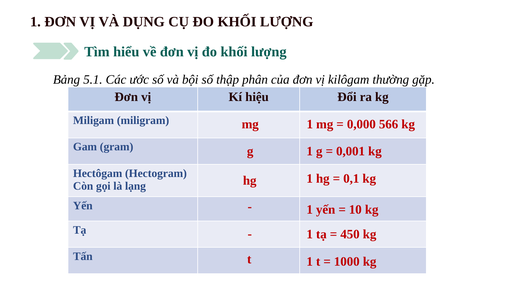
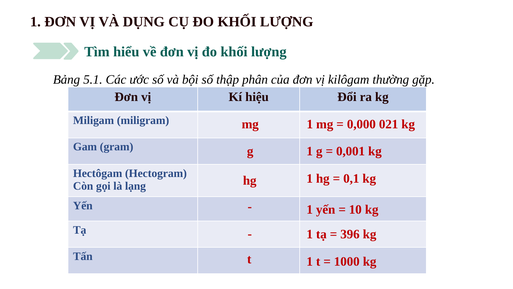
566: 566 -> 021 (389, 124)
450: 450 -> 396 (350, 234)
